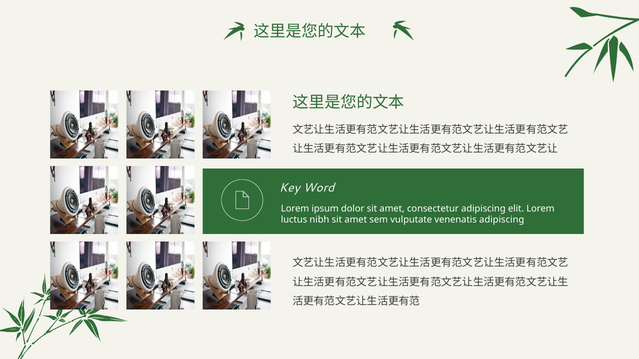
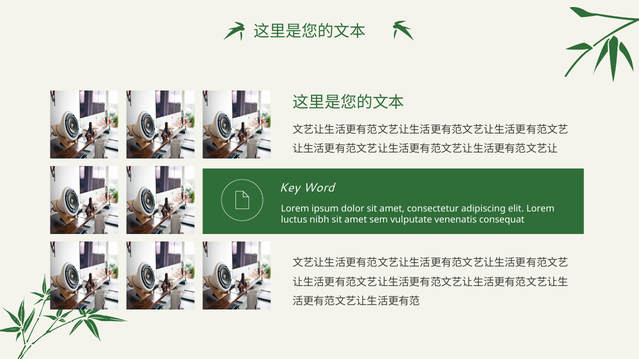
venenatis adipiscing: adipiscing -> consequat (502, 220)
